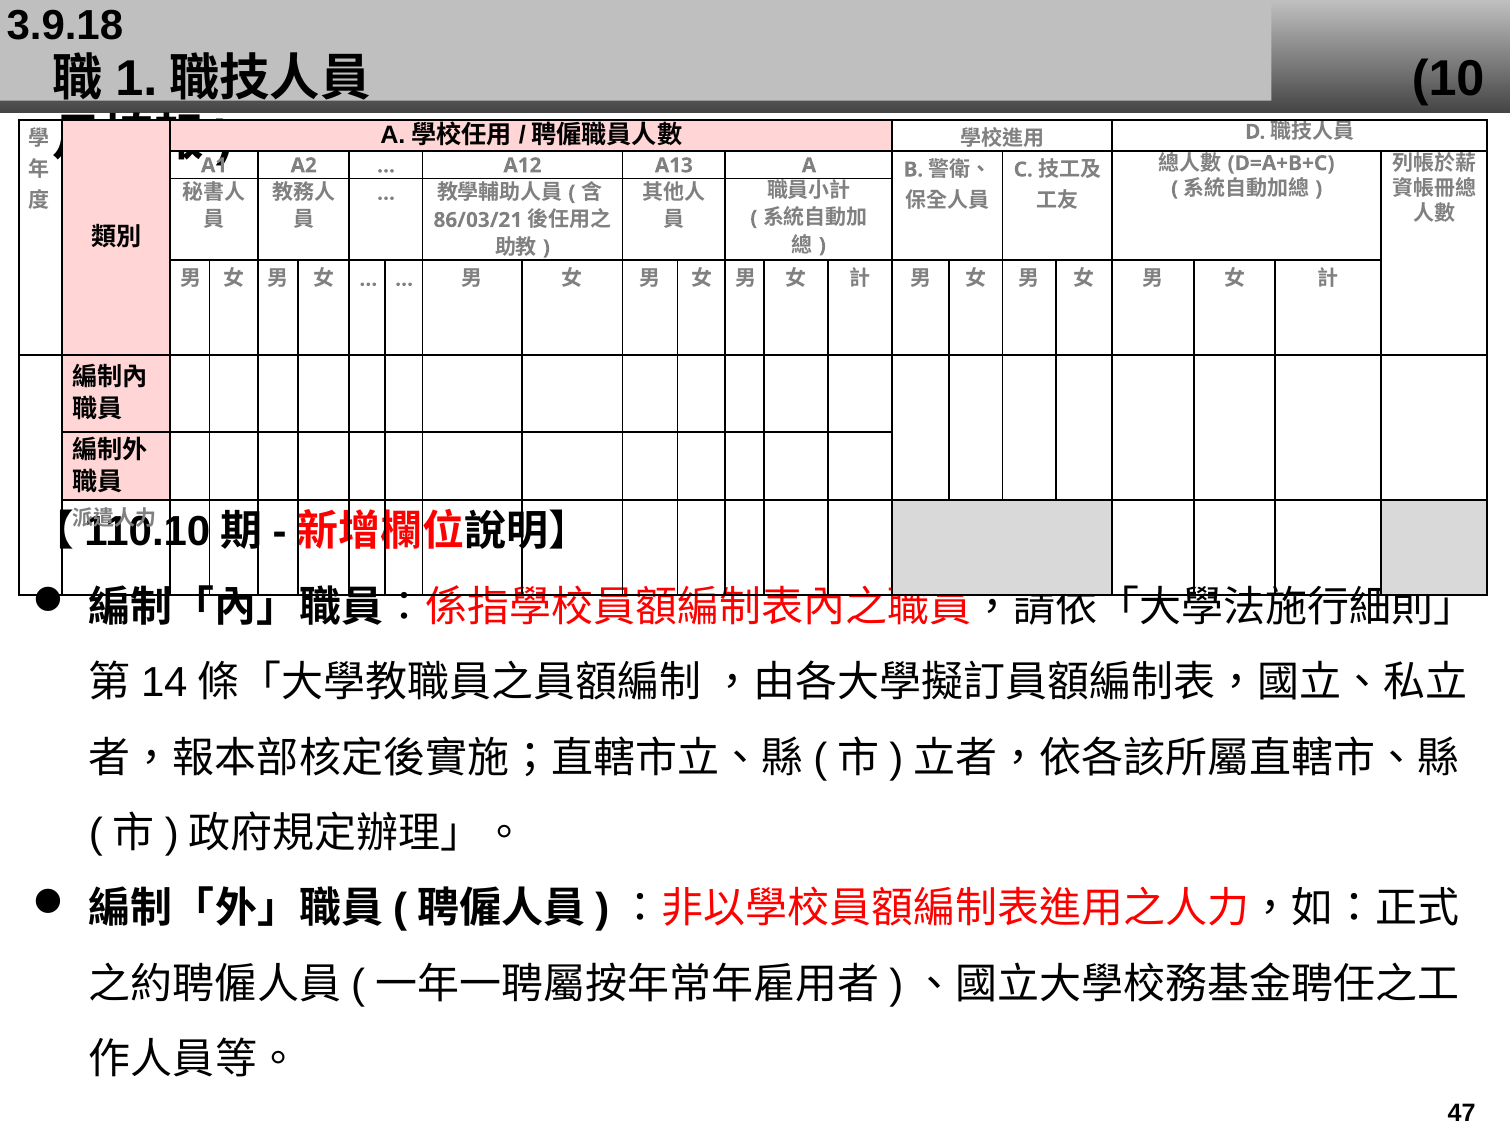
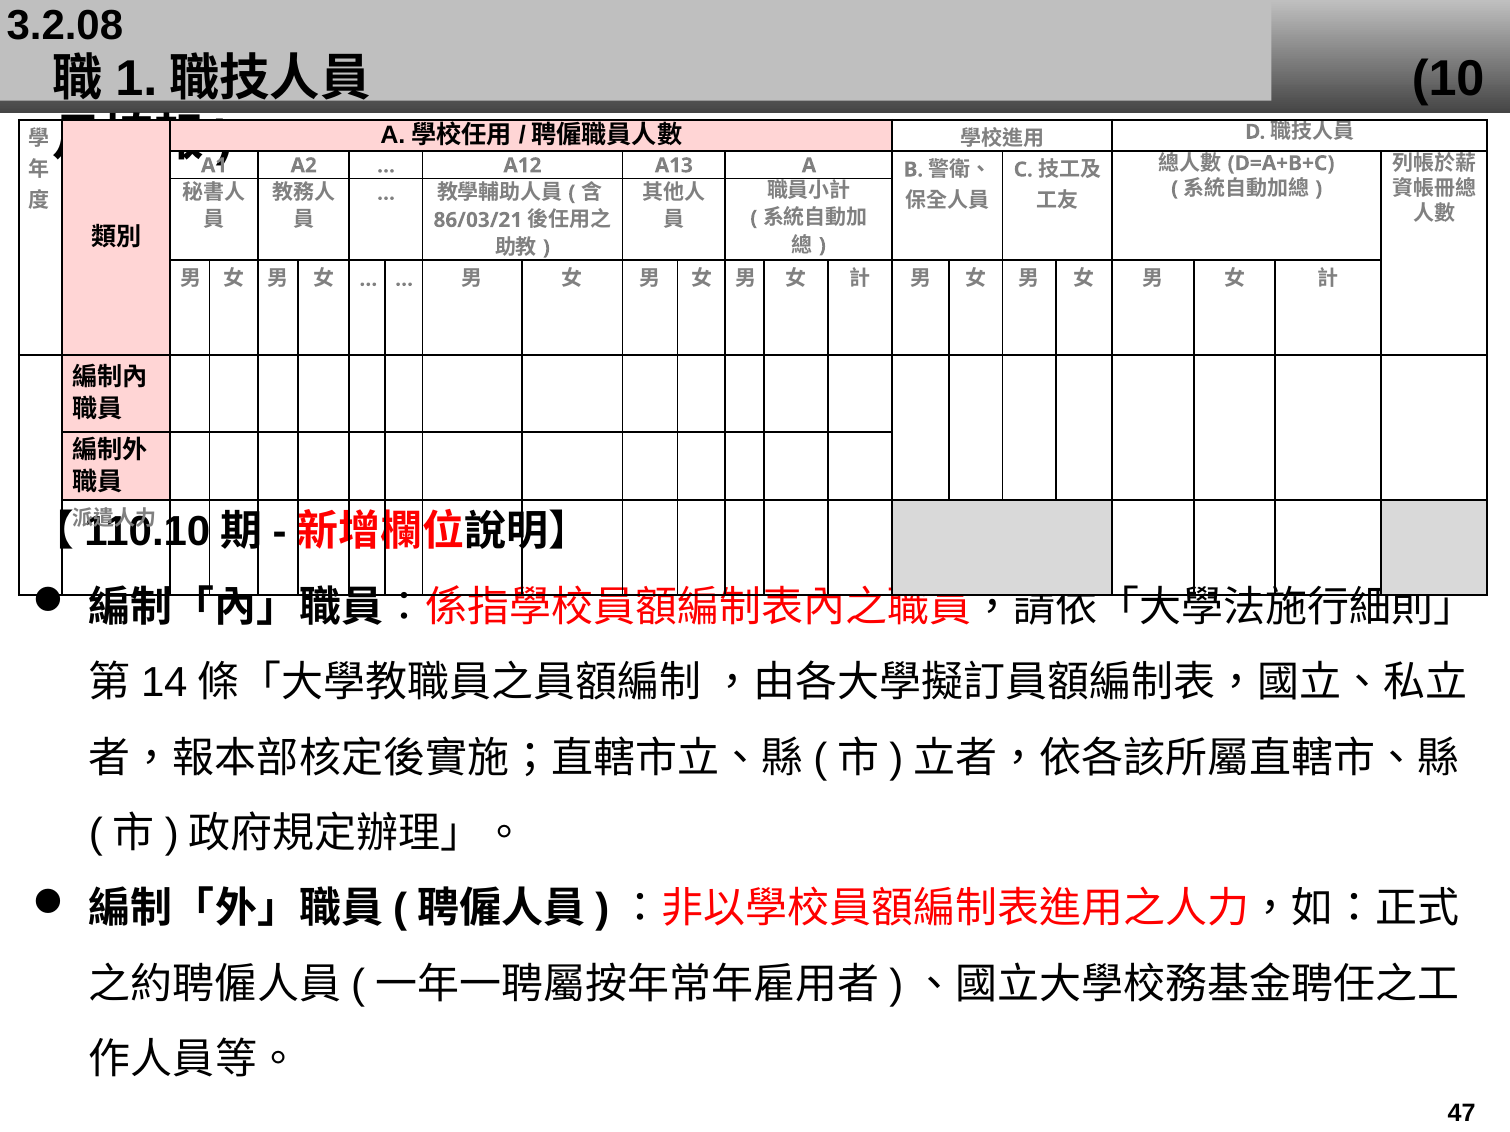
3.9.18: 3.9.18 -> 3.2.08 (65, 25)
